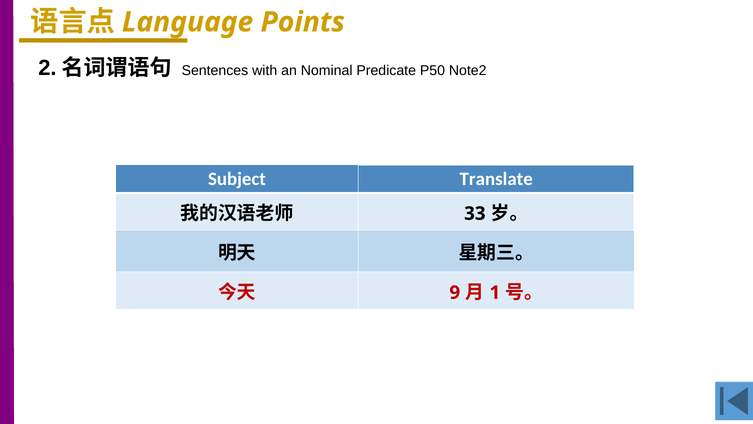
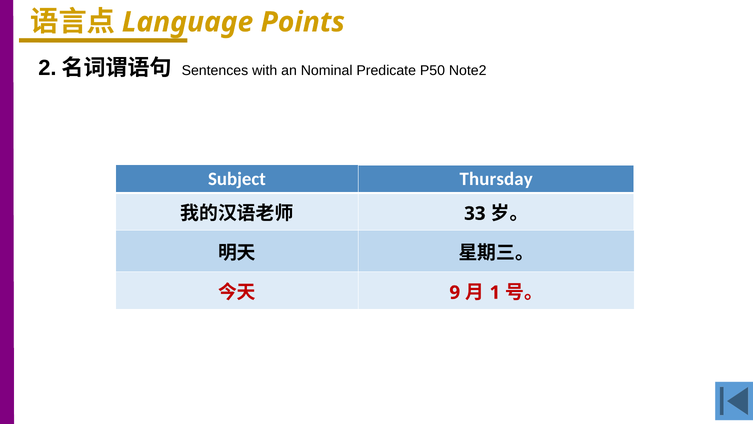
Translate: Translate -> Thursday (496, 179)
